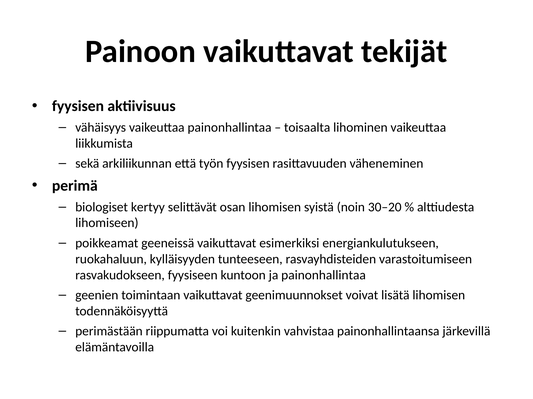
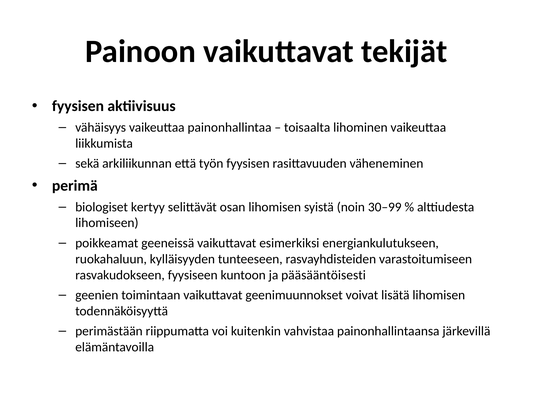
30–20: 30–20 -> 30–99 (385, 207)
ja painonhallintaa: painonhallintaa -> pääsääntöisesti (324, 275)
